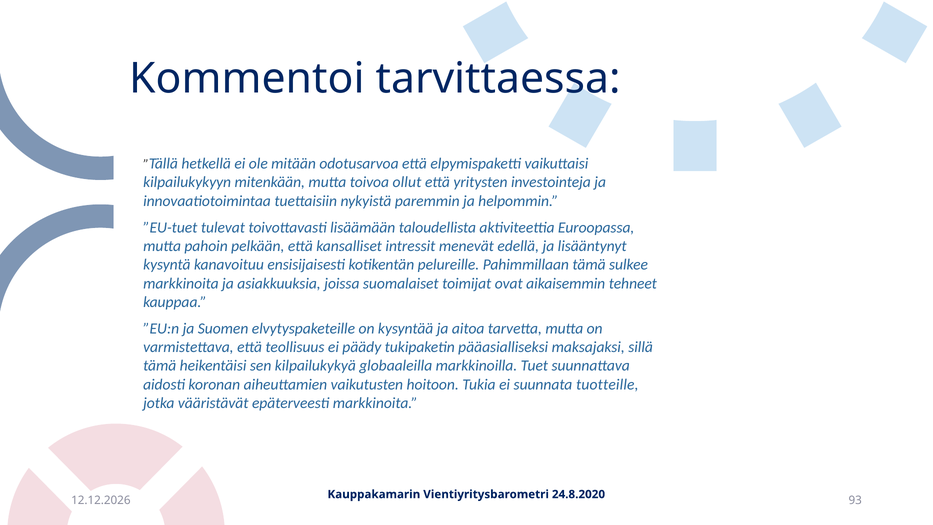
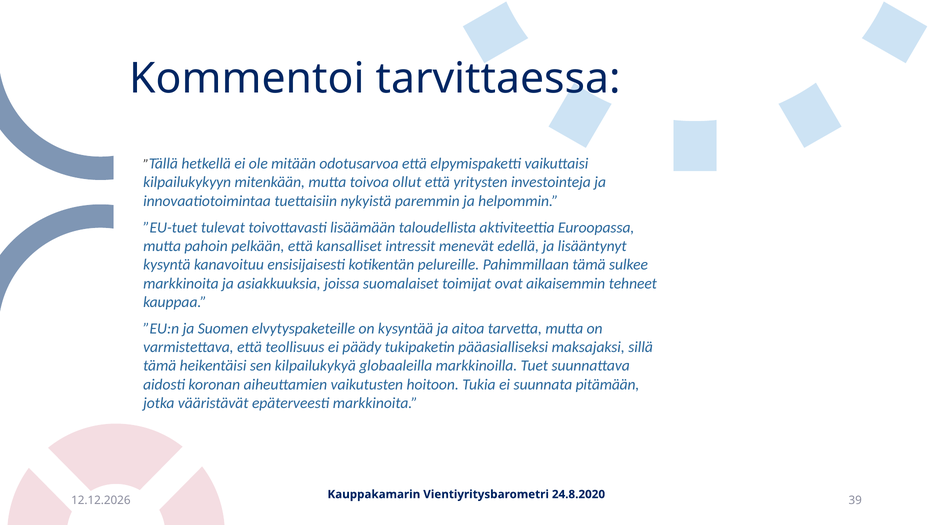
tuotteille: tuotteille -> pitämään (607, 384)
93: 93 -> 39 (855, 500)
